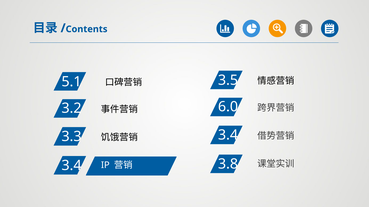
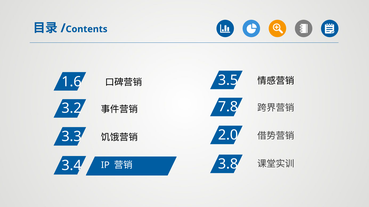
5.1: 5.1 -> 1.6 (72, 82)
6.0: 6.0 -> 7.8 (228, 107)
3.4: 3.4 -> 2.0 (228, 135)
